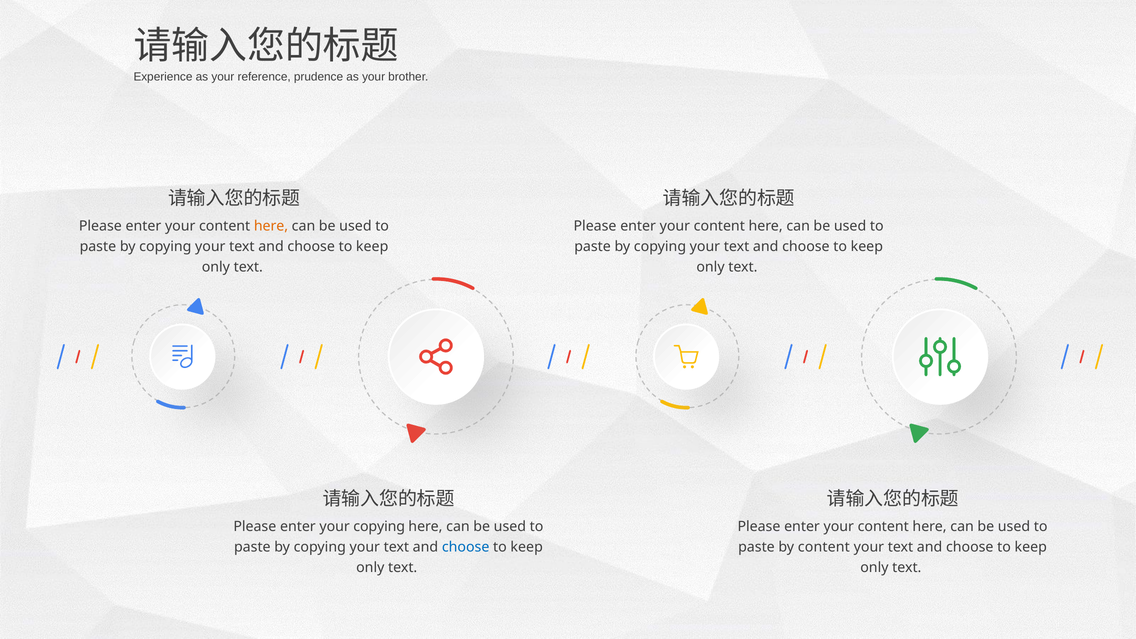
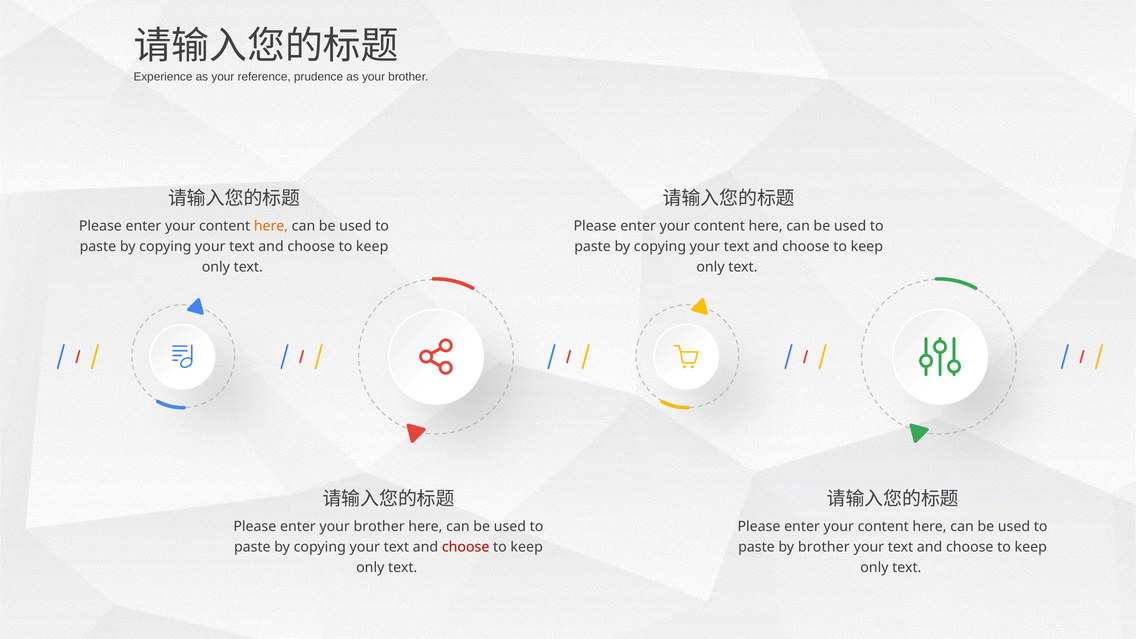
enter your copying: copying -> brother (379, 526)
choose colour: blue -> red (466, 547)
by content: content -> brother (824, 547)
